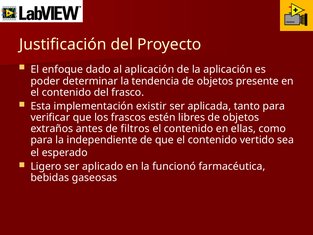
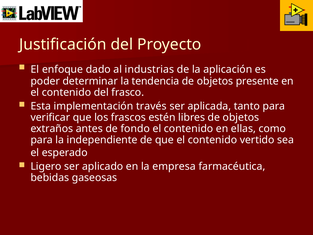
al aplicación: aplicación -> industrias (149, 69)
existir: existir -> través (151, 106)
filtros: filtros -> fondo (135, 128)
funcionó: funcionó -> empresa (174, 166)
